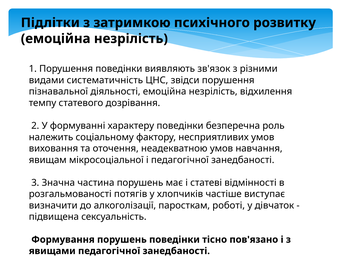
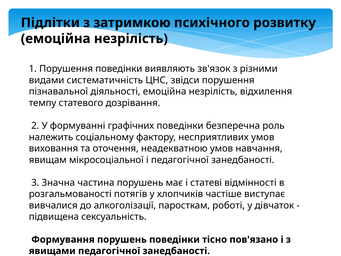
характеру: характеру -> графічних (131, 126)
визначити: визначити -> вивчалися (53, 205)
